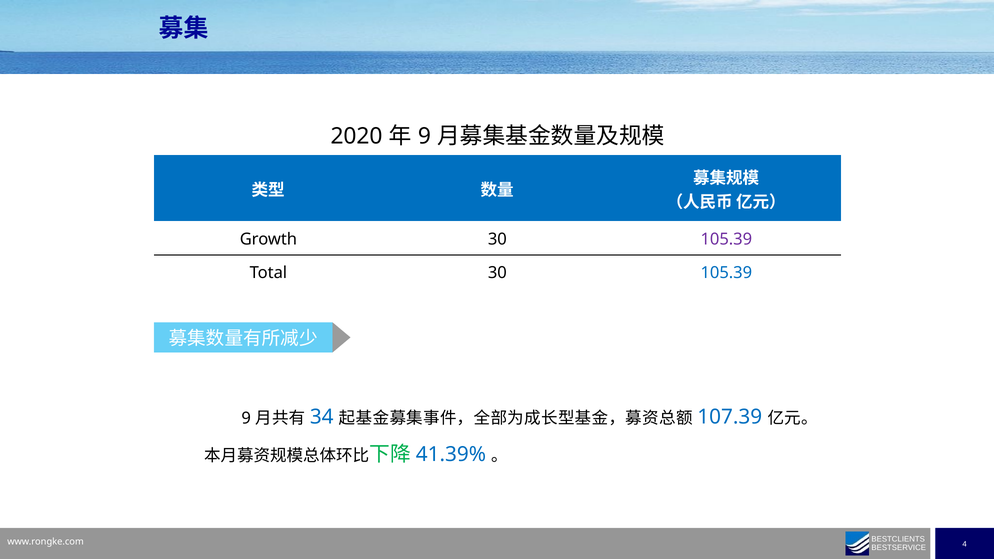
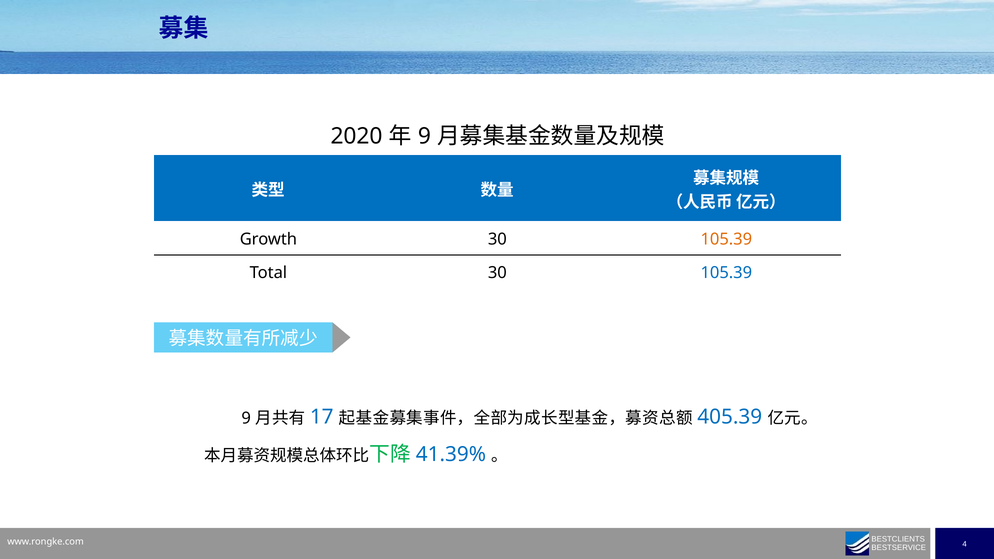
105.39 colour: purple -> orange (726, 239)
34: 34 -> 17 (322, 417)
107.39: 107.39 -> 405.39 (730, 417)
